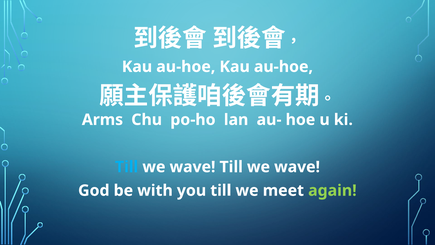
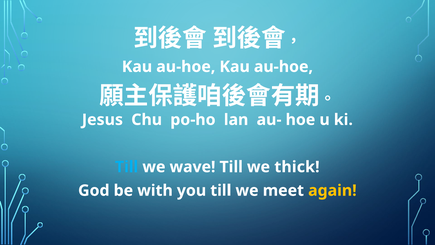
Arms: Arms -> Jesus (102, 120)
wave: wave -> thick (297, 167)
again colour: light green -> yellow (332, 190)
